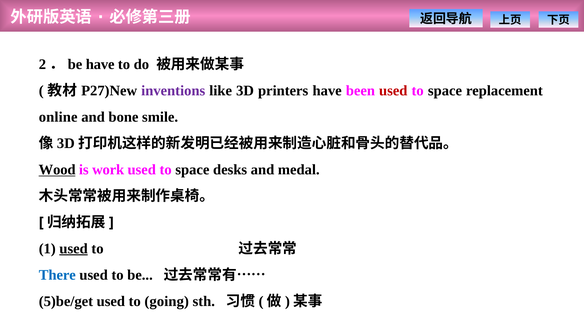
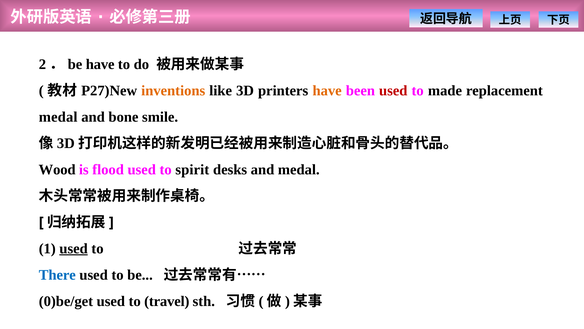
inventions colour: purple -> orange (173, 91)
have colour: black -> orange (327, 91)
space: space -> made (445, 91)
online: online -> medal (58, 117)
Wood underline: present -> none (57, 169)
work: work -> flood (108, 169)
space: space -> spirit (192, 169)
5)be/get: 5)be/get -> 0)be/get (66, 301)
going: going -> travel (167, 301)
